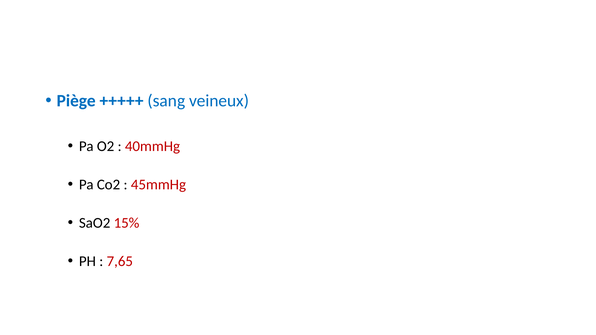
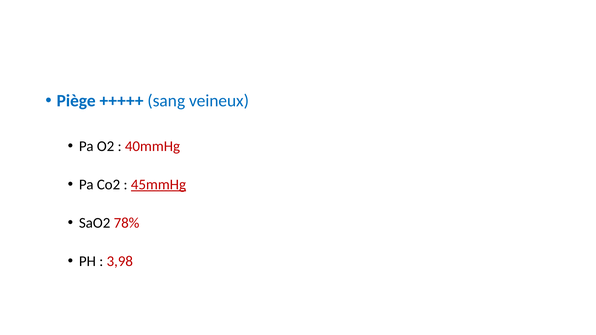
45mmHg underline: none -> present (158, 185)
15%: 15% -> 78% (127, 223)
7,65: 7,65 -> 3,98 (120, 261)
